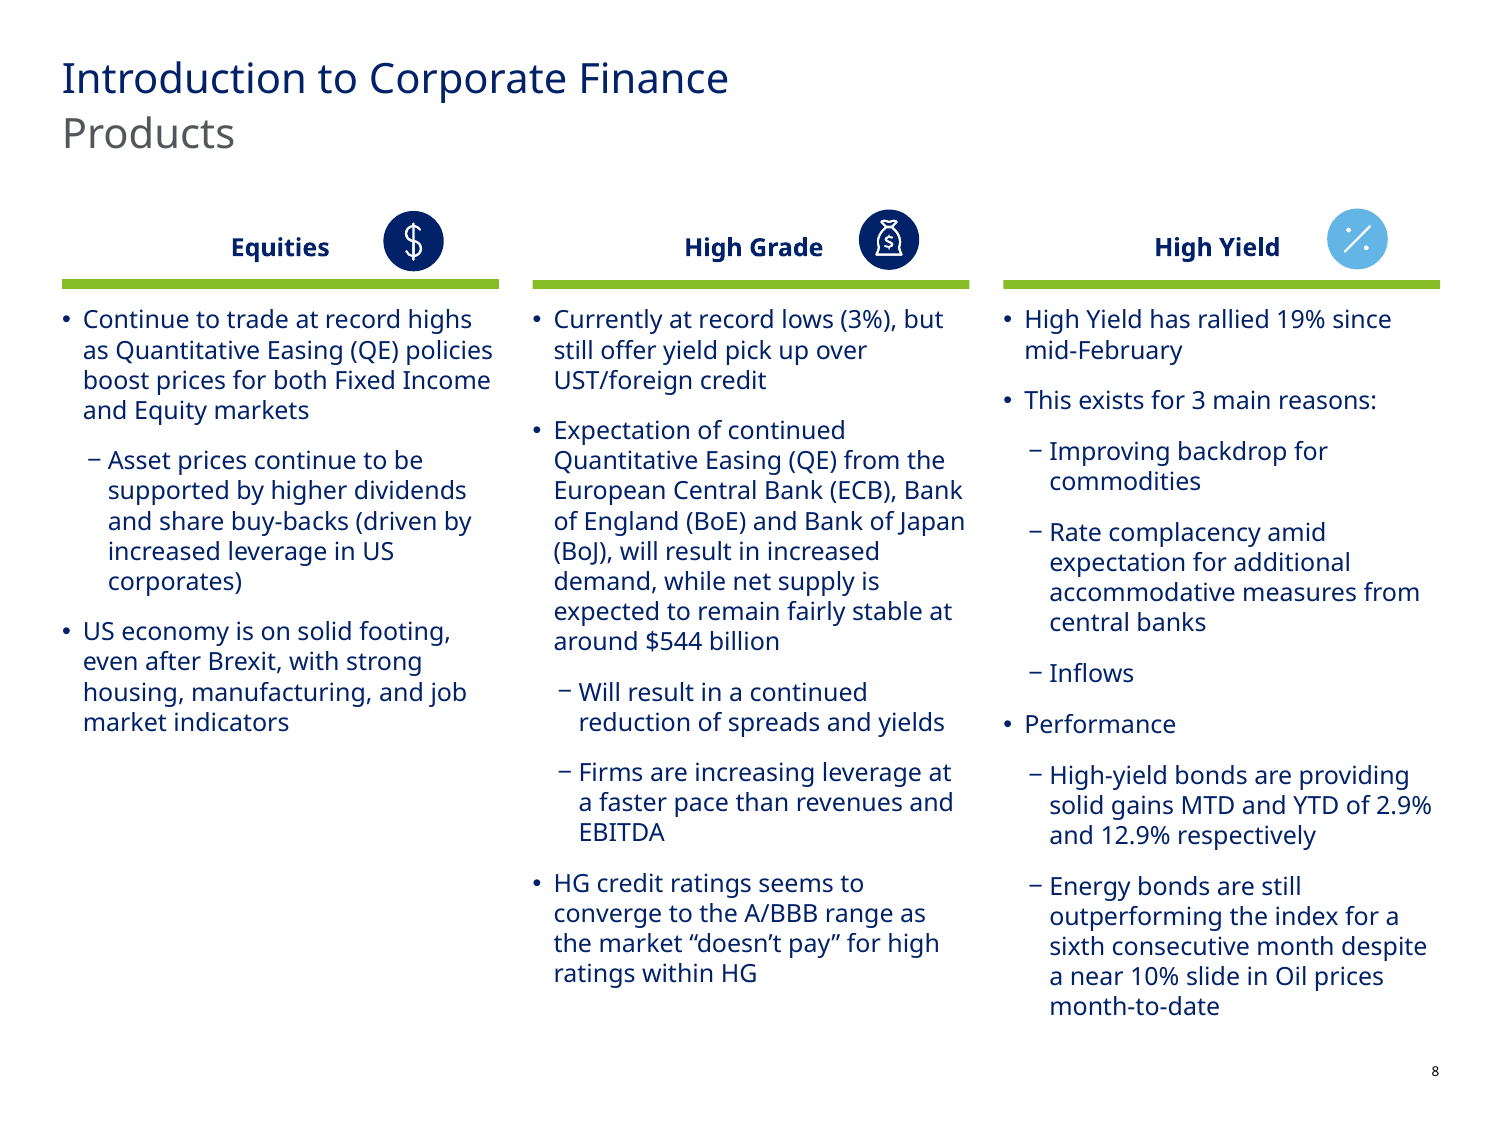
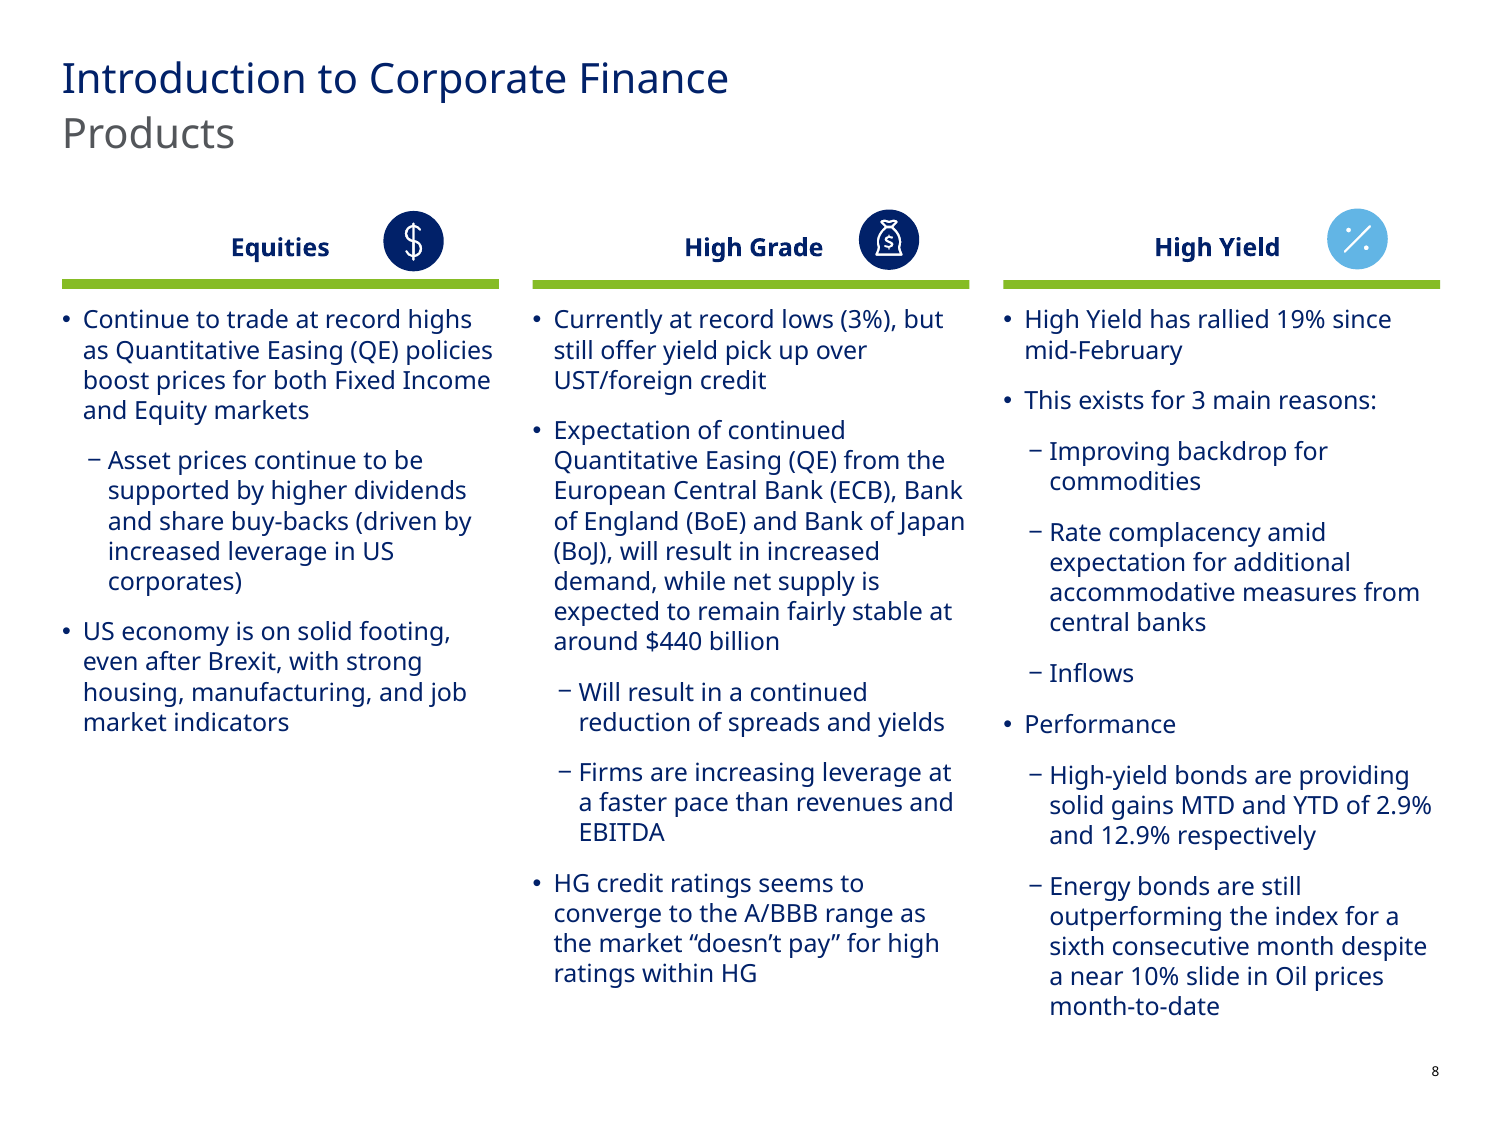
$544: $544 -> $440 (674, 642)
